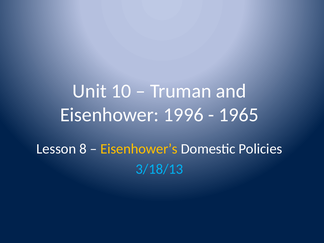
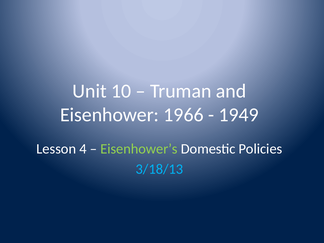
1996: 1996 -> 1966 (184, 115)
1965: 1965 -> 1949 (239, 115)
8: 8 -> 4 (83, 149)
Eisenhower’s colour: yellow -> light green (139, 149)
